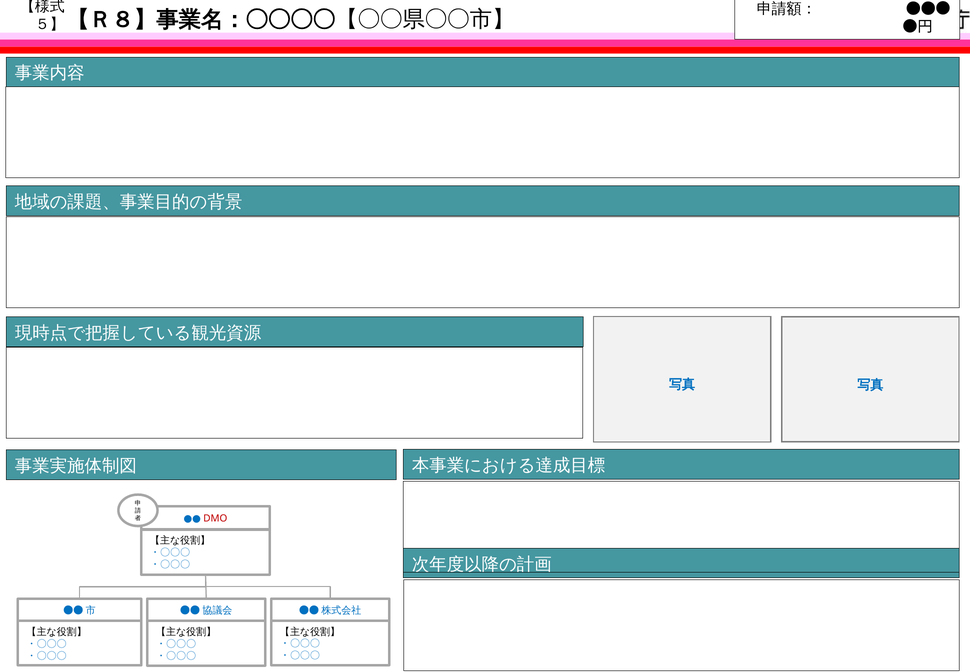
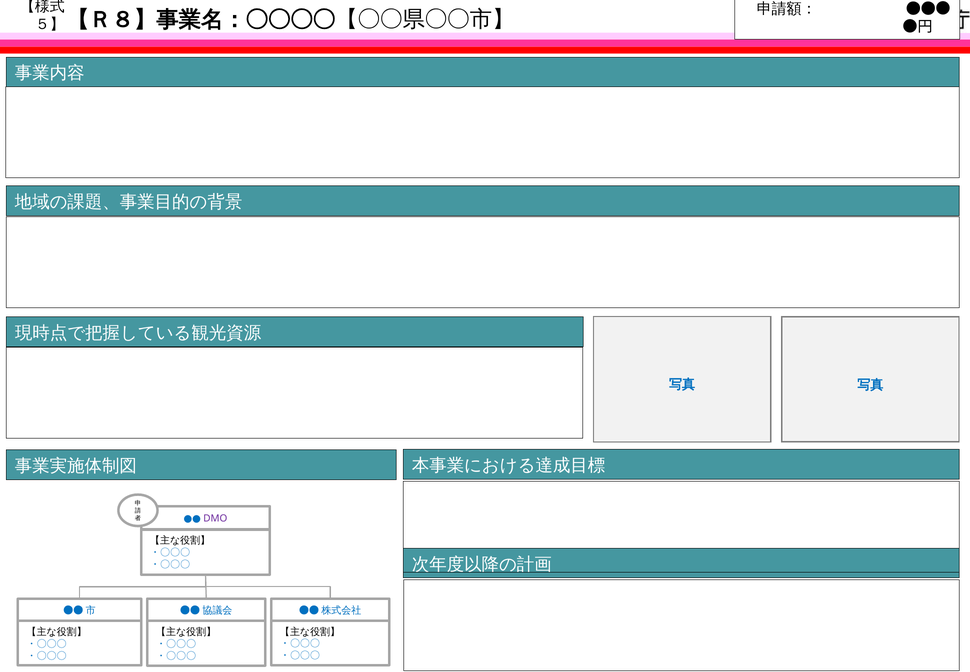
DMO colour: red -> purple (215, 518)
